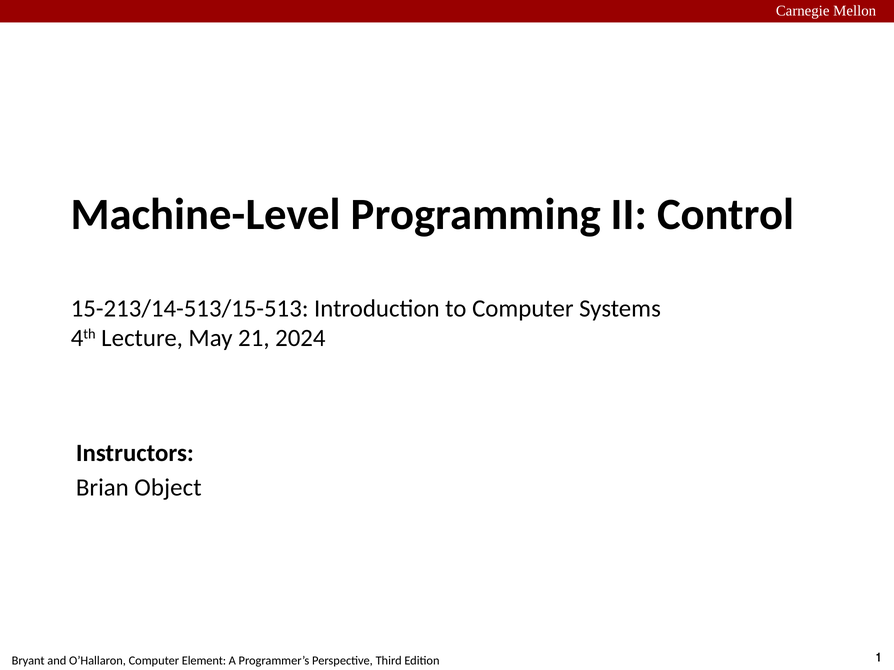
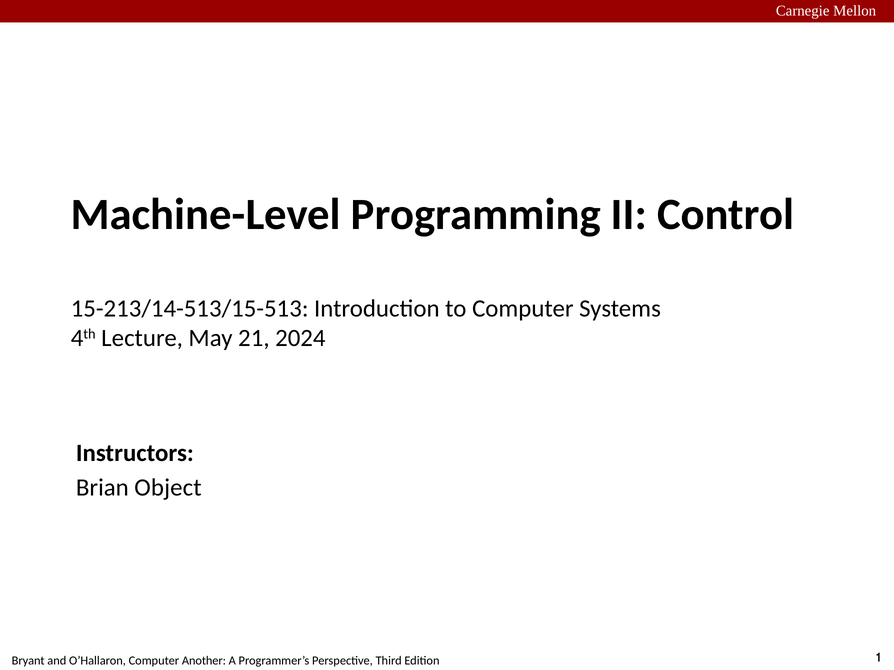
Element: Element -> Another (204, 661)
